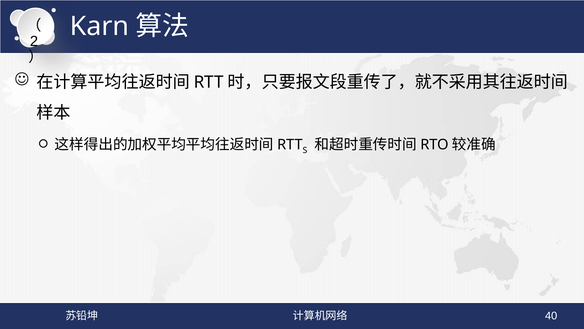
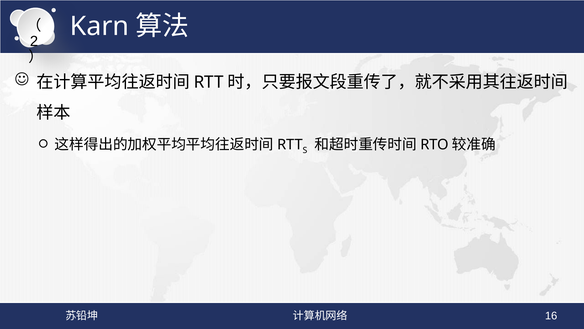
40: 40 -> 16 (551, 315)
